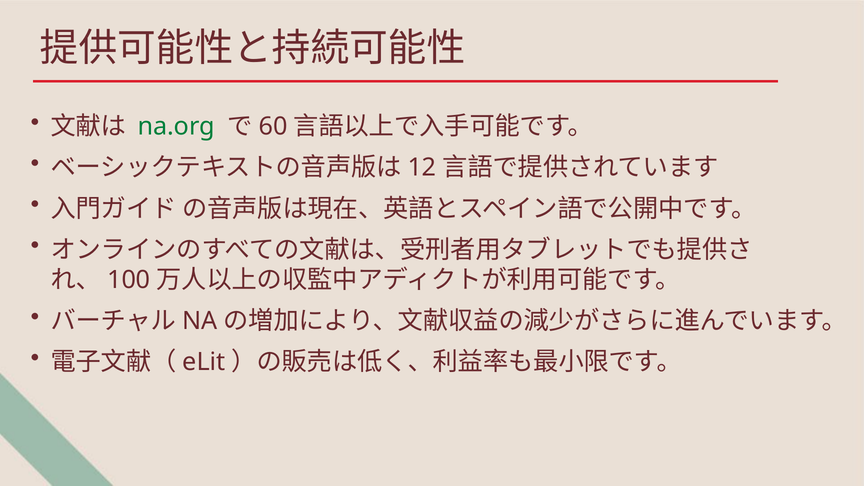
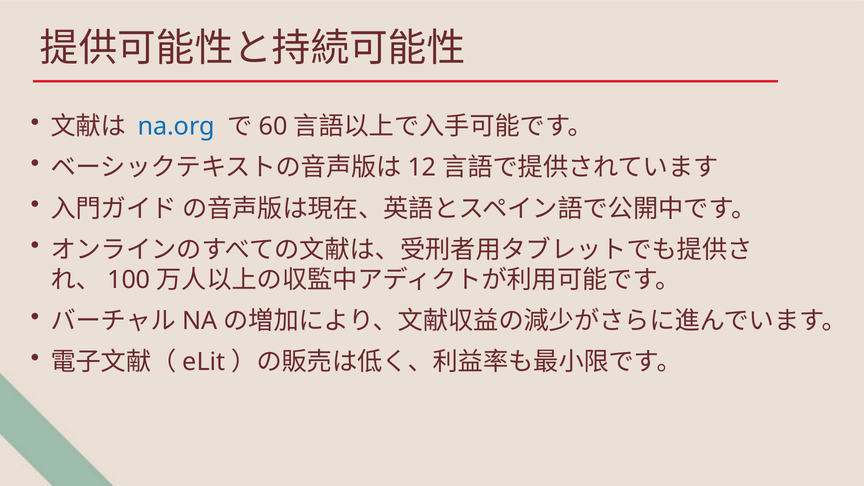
na.org colour: green -> blue (176, 127)
